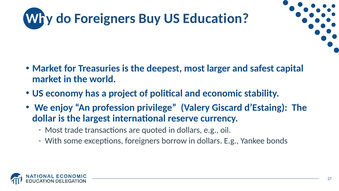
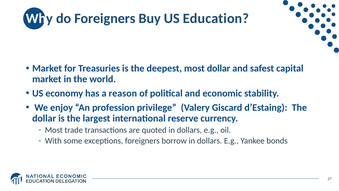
most larger: larger -> dollar (219, 68)
project: project -> reason (123, 93)
